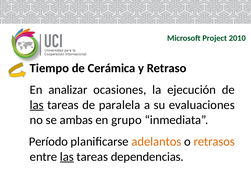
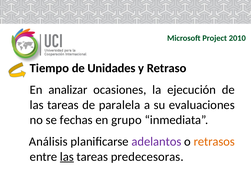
Cerámica: Cerámica -> Unidades (112, 68)
las underline: present -> none (37, 105)
ambas: ambas -> fechas (76, 120)
Período: Período -> Análisis (48, 142)
adelantos colour: orange -> purple (156, 142)
dependencias: dependencias -> predecesoras (147, 157)
